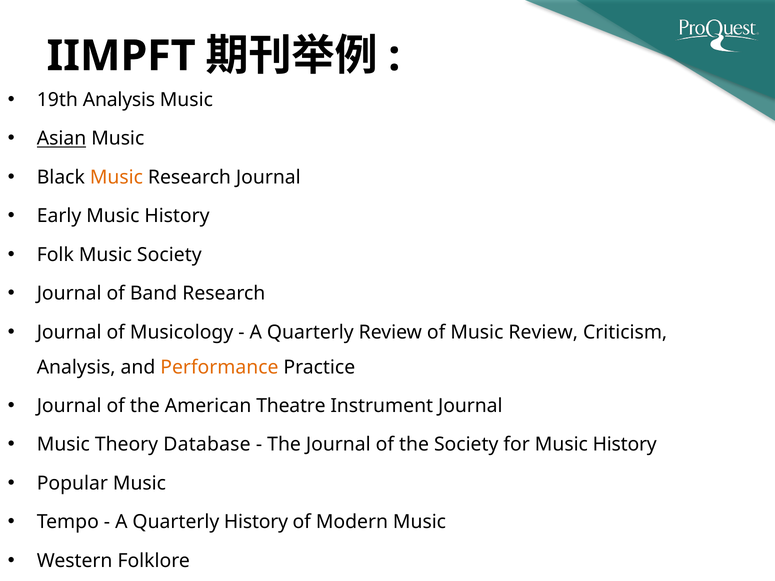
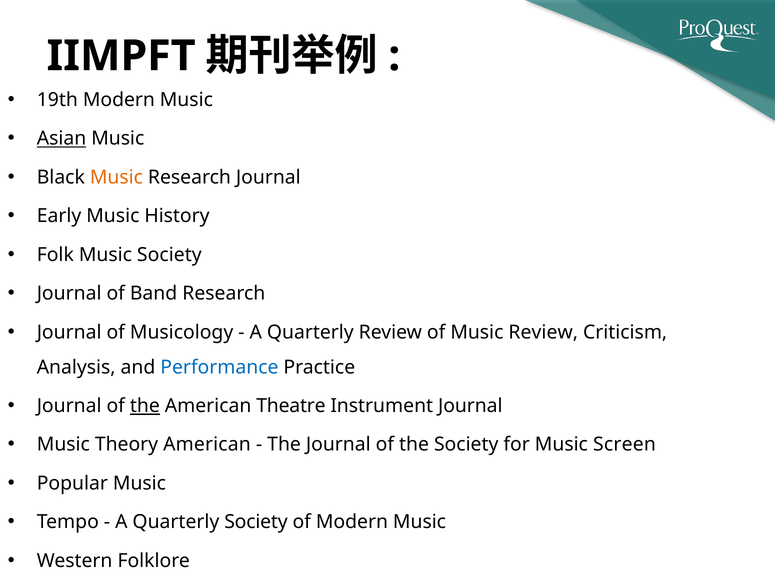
19th Analysis: Analysis -> Modern (119, 100)
Performance colour: orange -> blue (219, 367)
the underline: none -> present (145, 406)
Theory Database: Database -> American (207, 445)
for Music History: History -> Screen (624, 445)
Quarterly History: History -> Society (256, 522)
